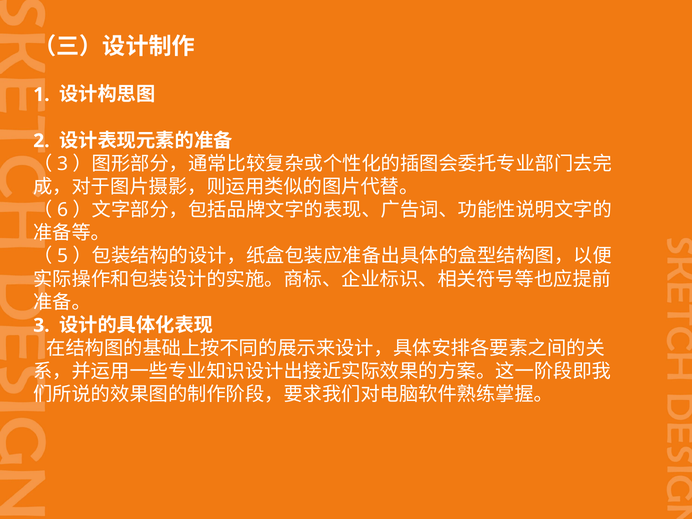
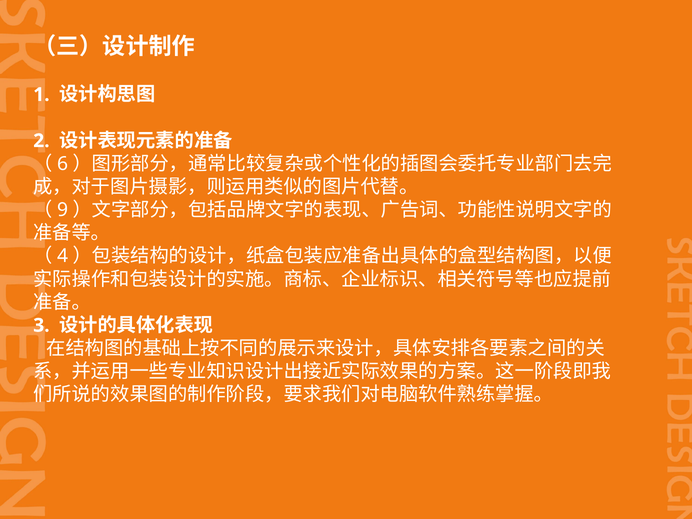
3: 3 -> 6 (63, 164)
6: 6 -> 9 (63, 210)
5: 5 -> 4 (63, 256)
